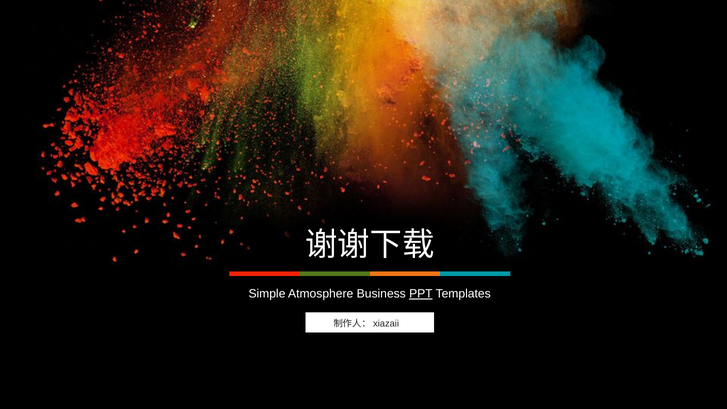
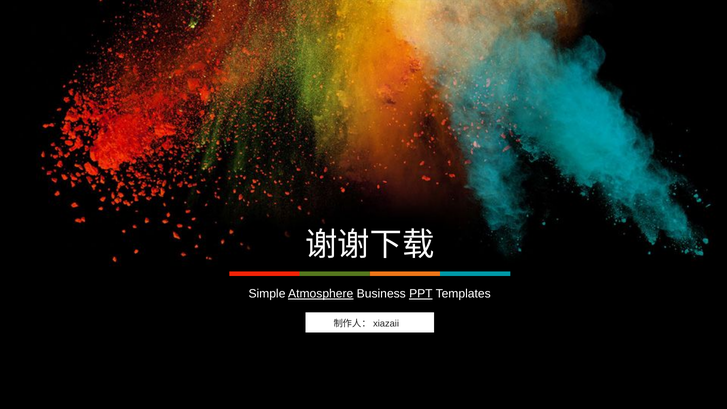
Atmosphere underline: none -> present (321, 294)
